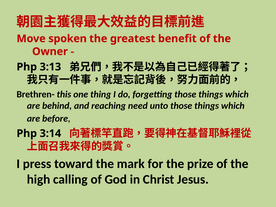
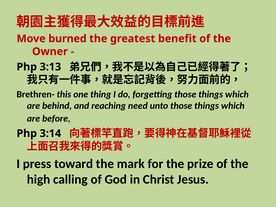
spoken: spoken -> burned (68, 39)
